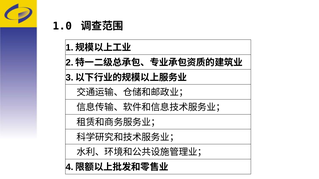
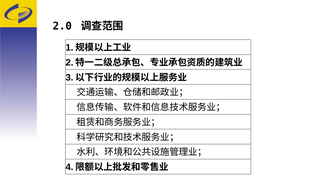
1.0: 1.0 -> 2.0 (62, 26)
